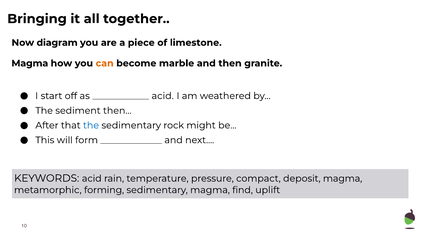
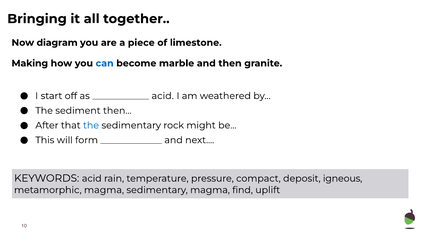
Magma: Magma -> Making (30, 63)
can colour: orange -> blue (105, 63)
deposit magma: magma -> igneous (343, 179)
metamorphic forming: forming -> magma (104, 190)
